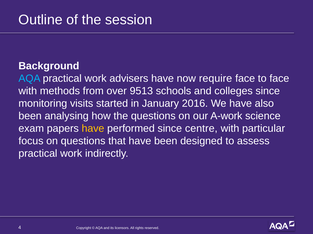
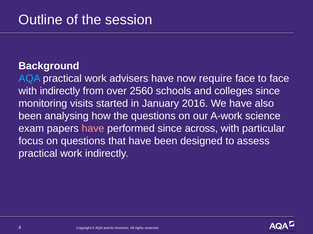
with methods: methods -> indirectly (60, 91)
9513: 9513 -> 2560 (141, 91)
have colour: yellow -> pink (93, 129)
centre: centre -> across (201, 129)
